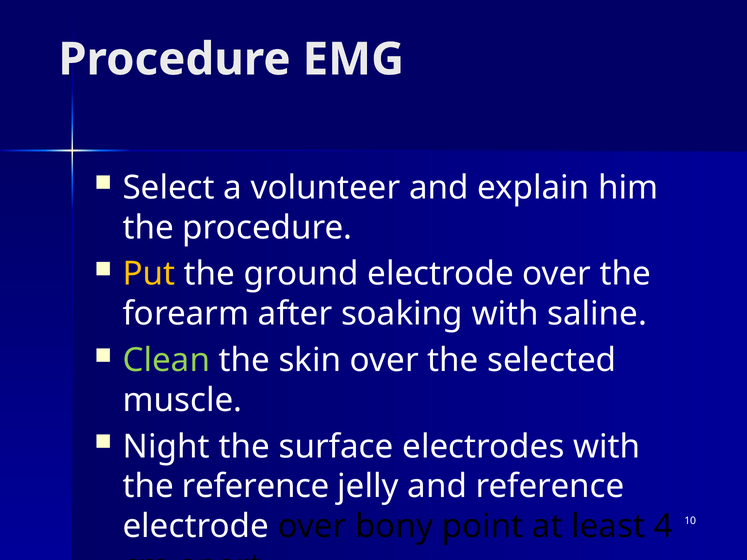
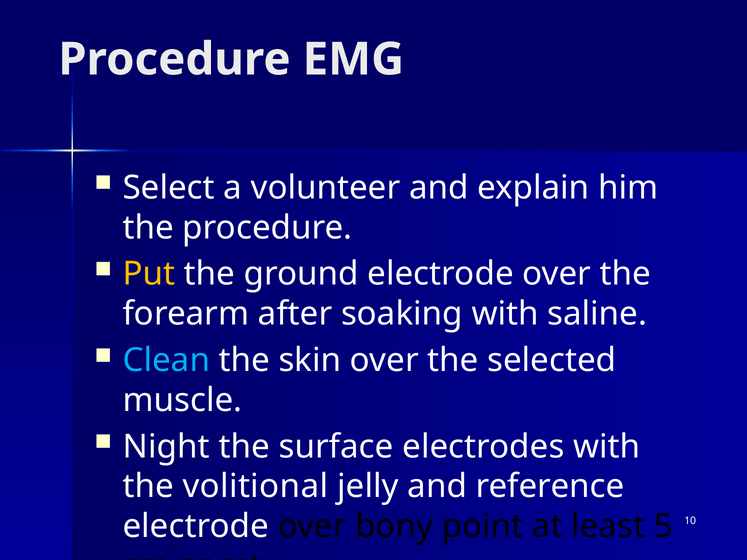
Clean colour: light green -> light blue (166, 361)
the reference: reference -> volitional (255, 487)
4: 4 -> 5 (663, 527)
